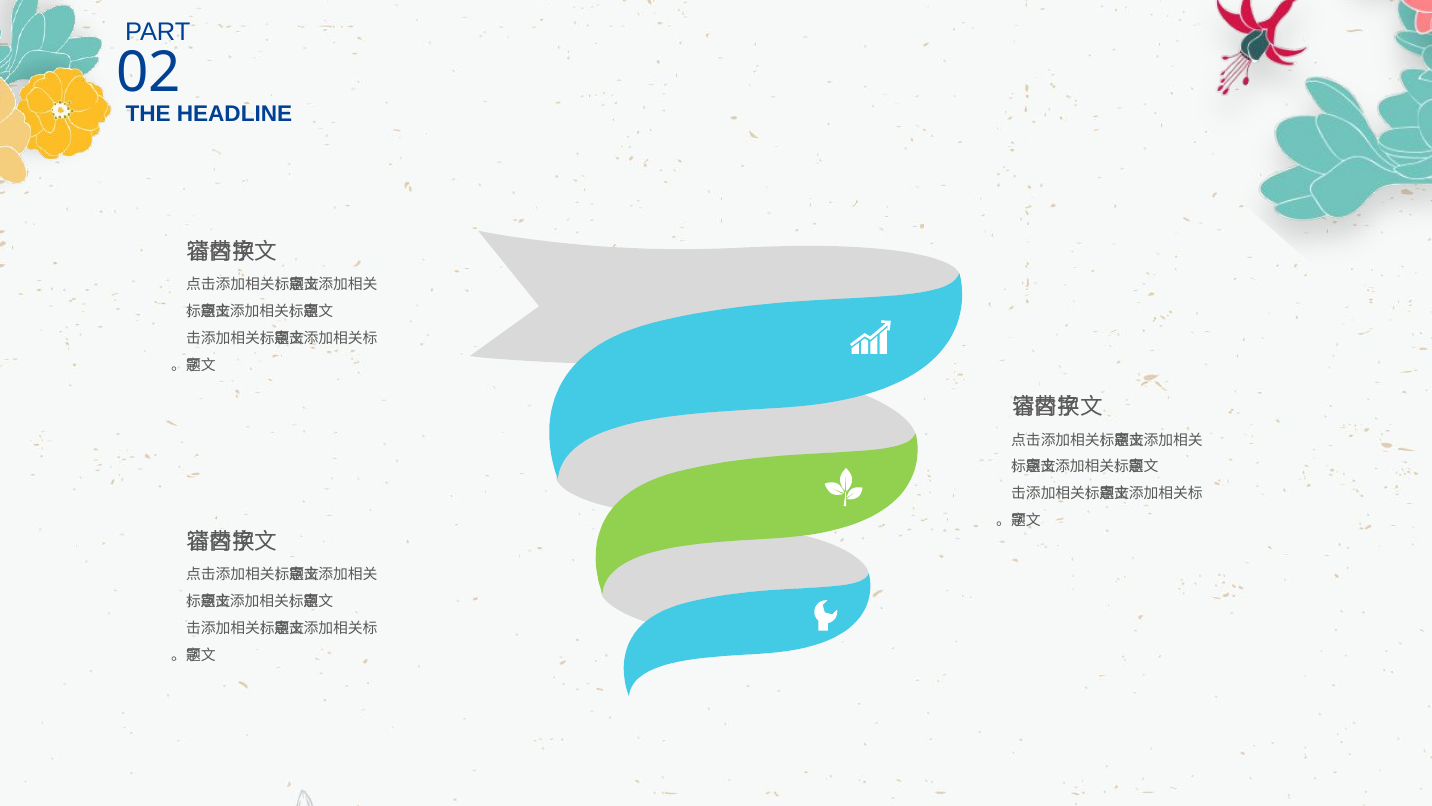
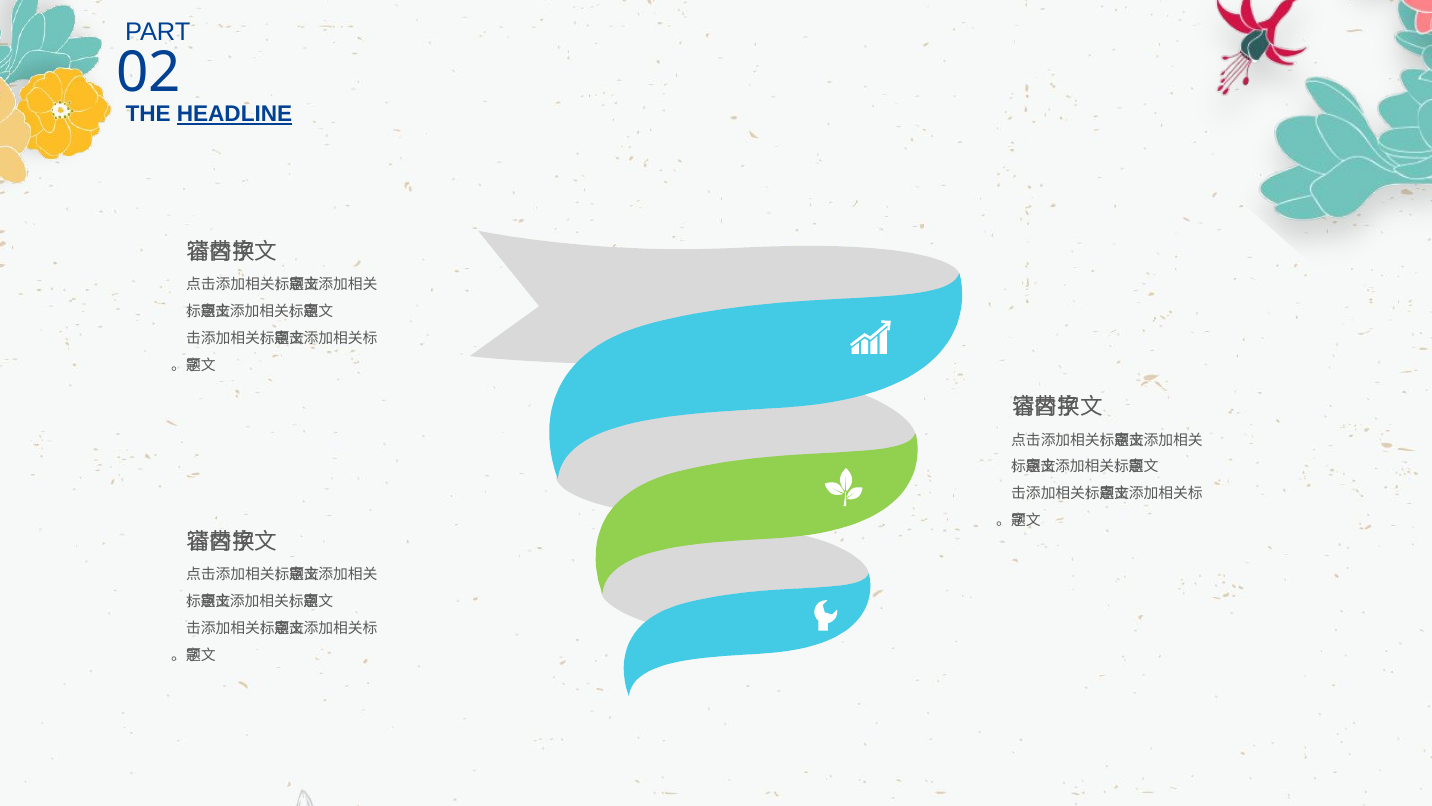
HEADLINE underline: none -> present (234, 114)
